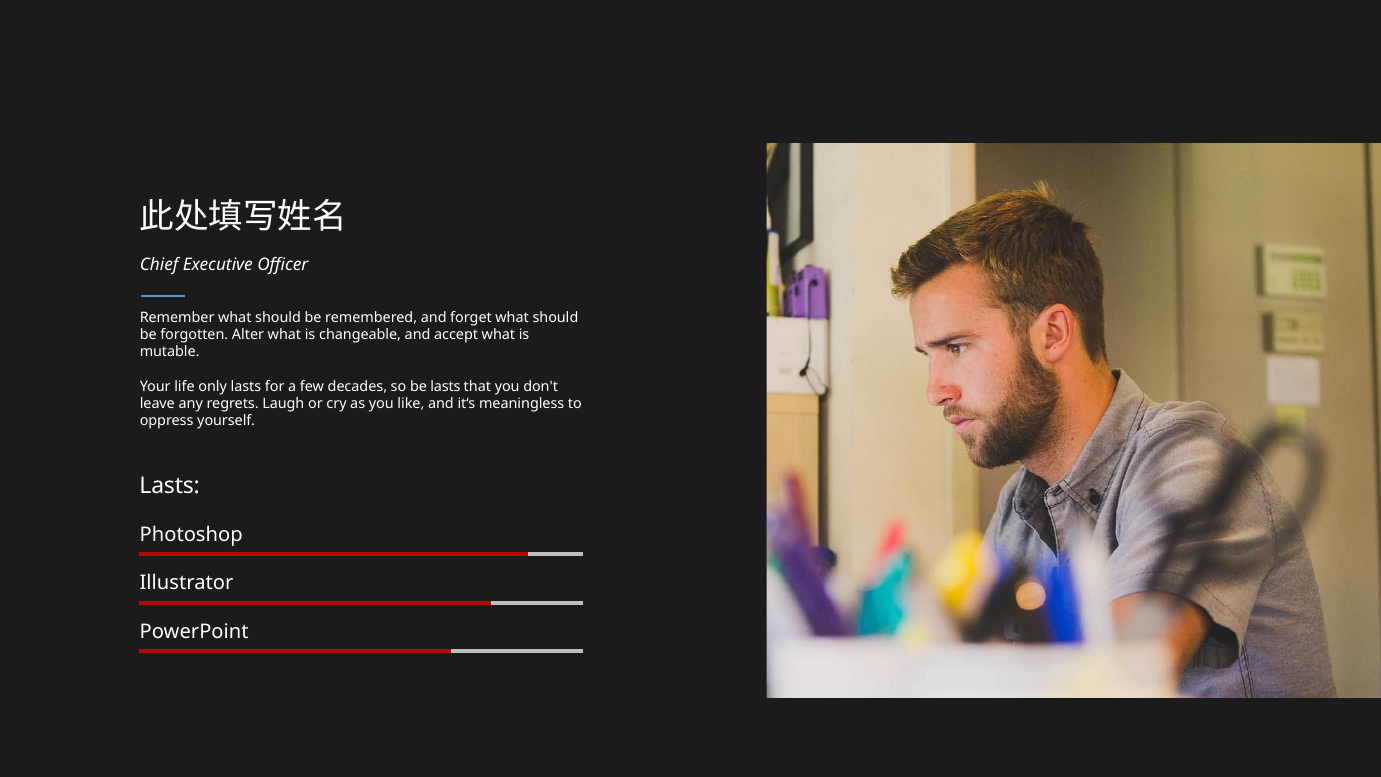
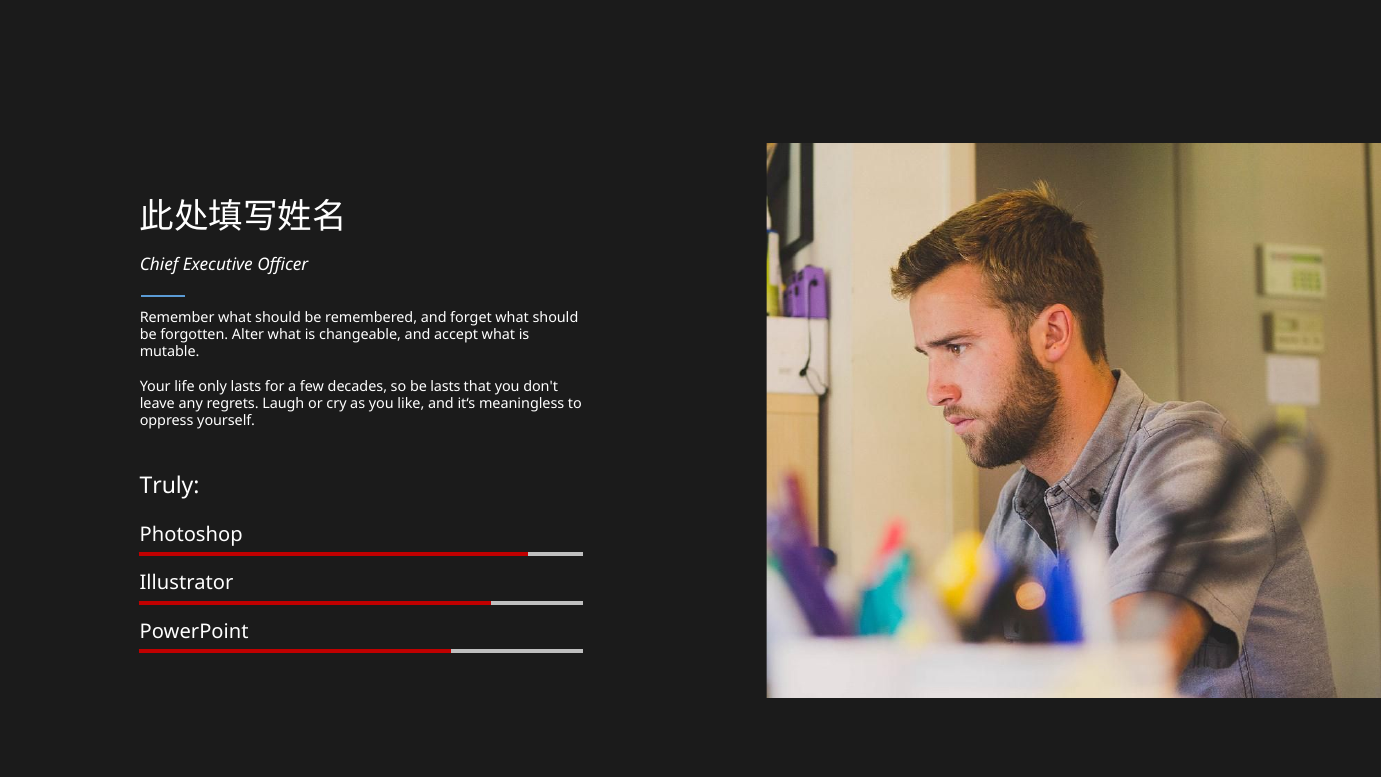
Lasts: Lasts -> Truly (170, 486)
